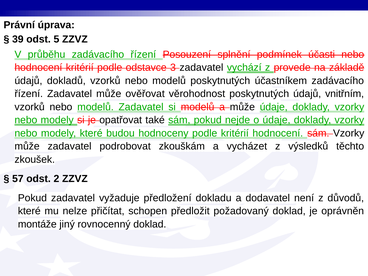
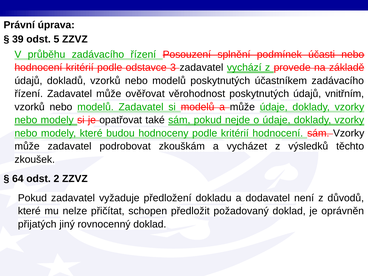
57: 57 -> 64 (18, 179)
montáže: montáže -> přijatých (37, 224)
